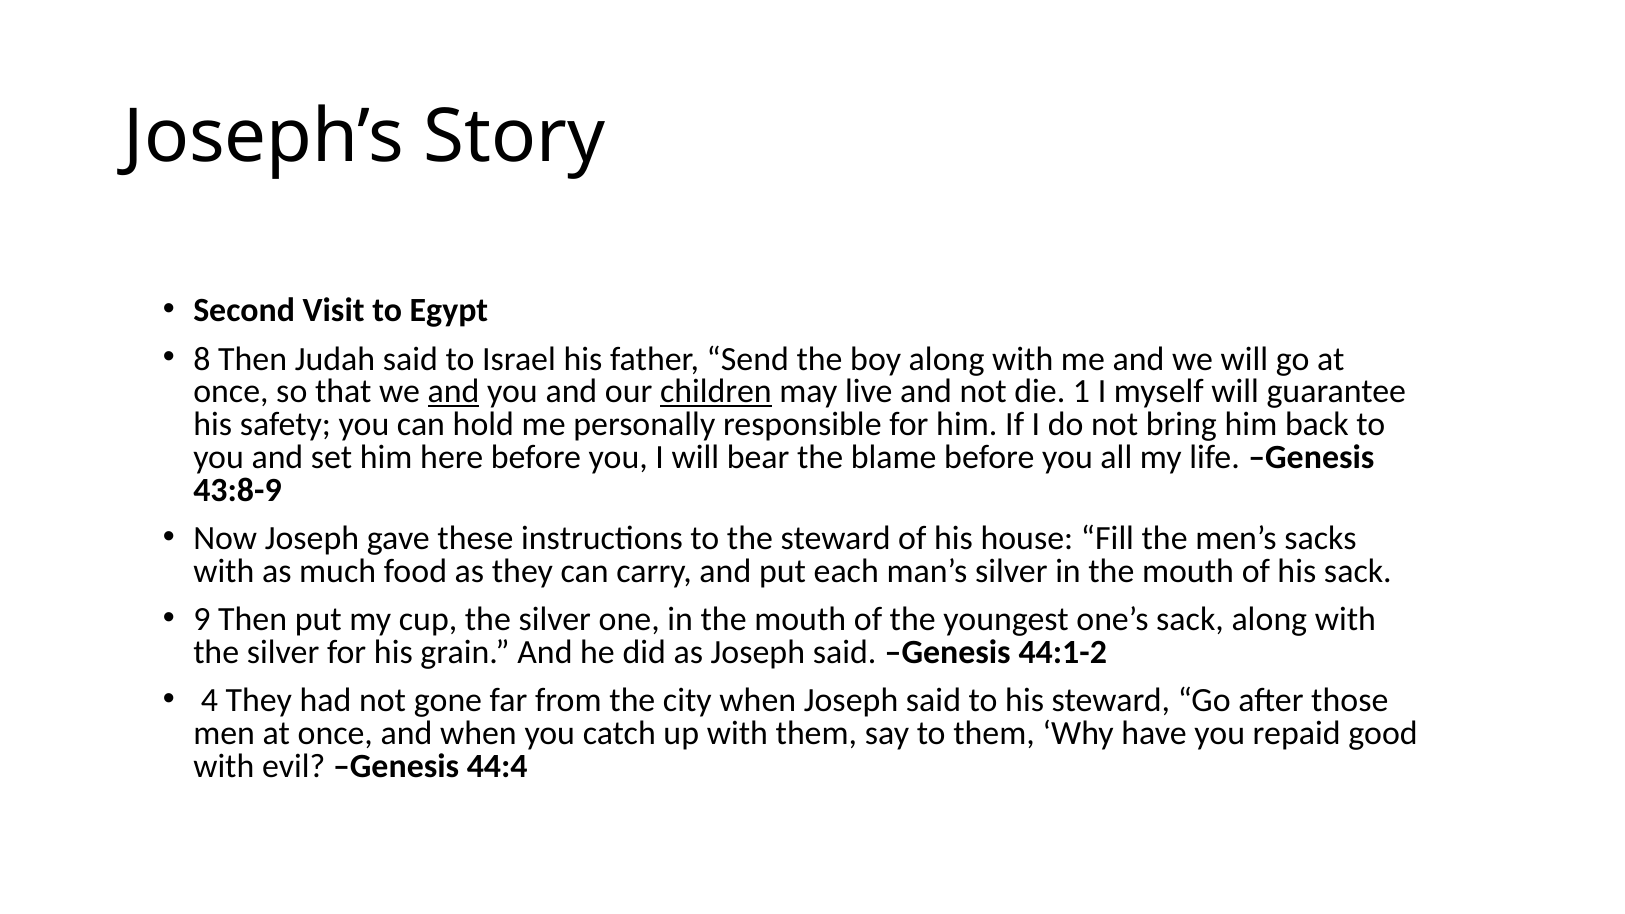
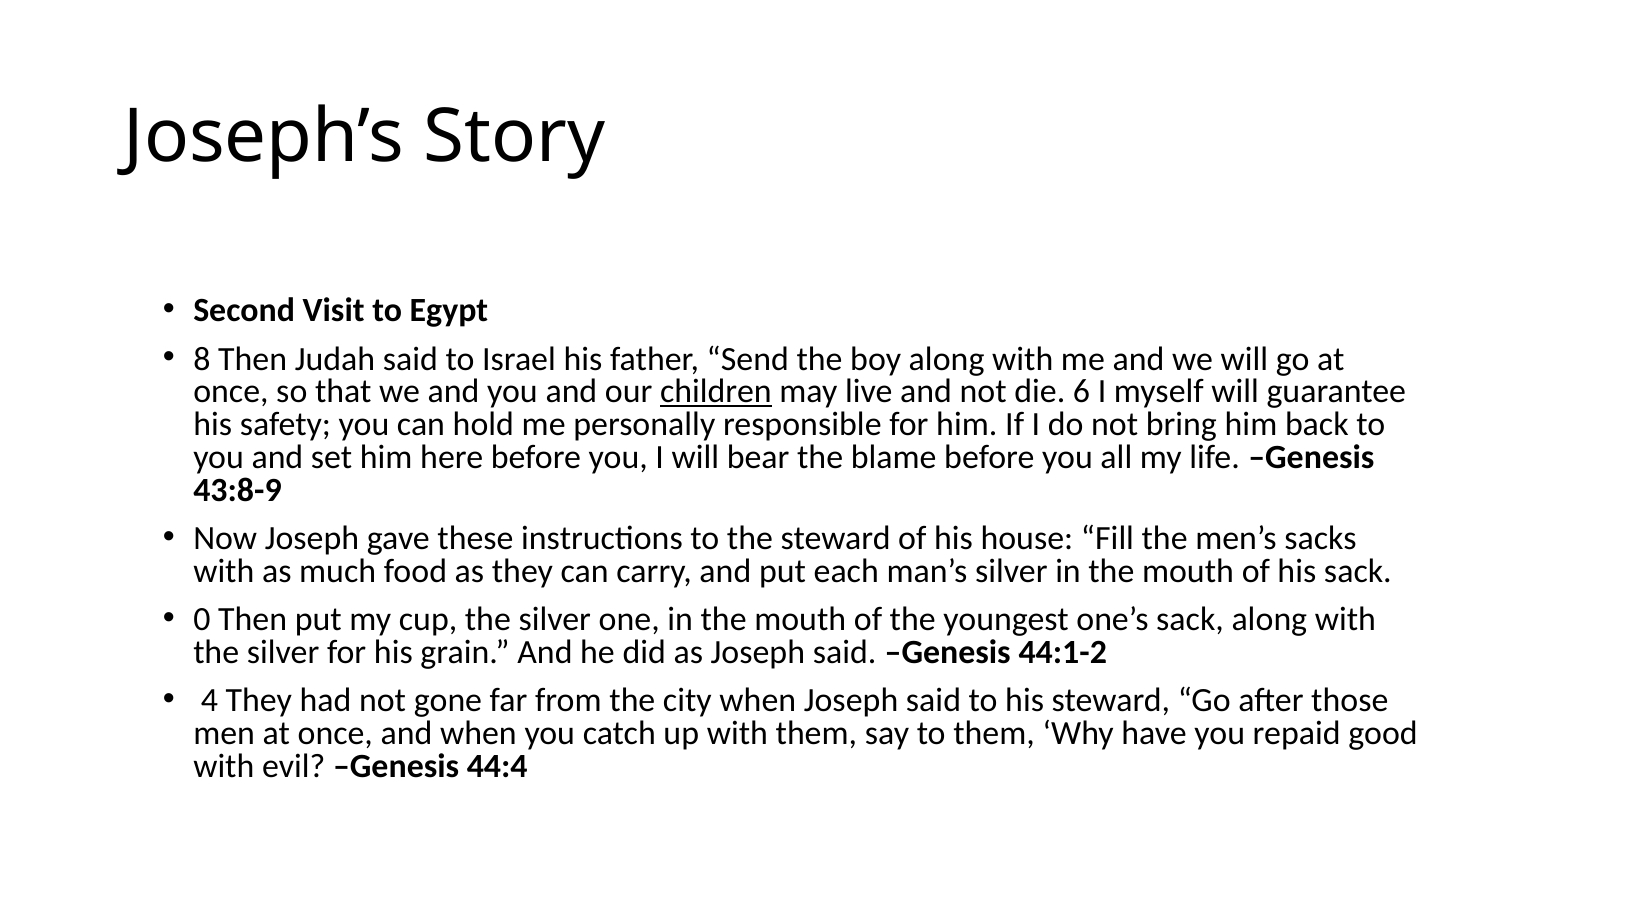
and underline: present -> none (453, 392)
1: 1 -> 6 (1082, 392)
9: 9 -> 0 (202, 620)
